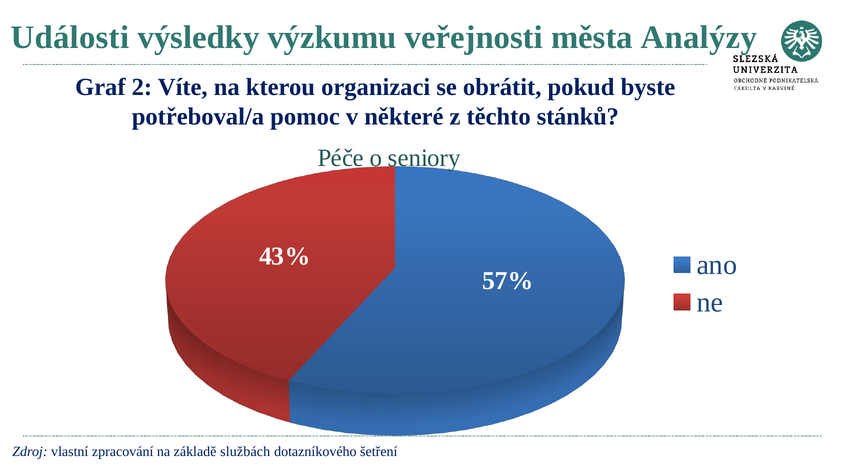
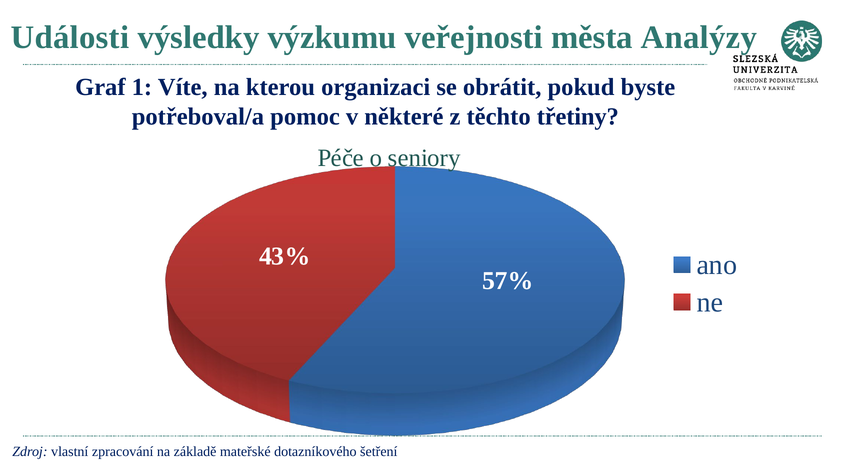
2: 2 -> 1 (142, 87)
stánků: stánků -> třetiny (578, 117)
službách: službách -> mateřské (245, 452)
